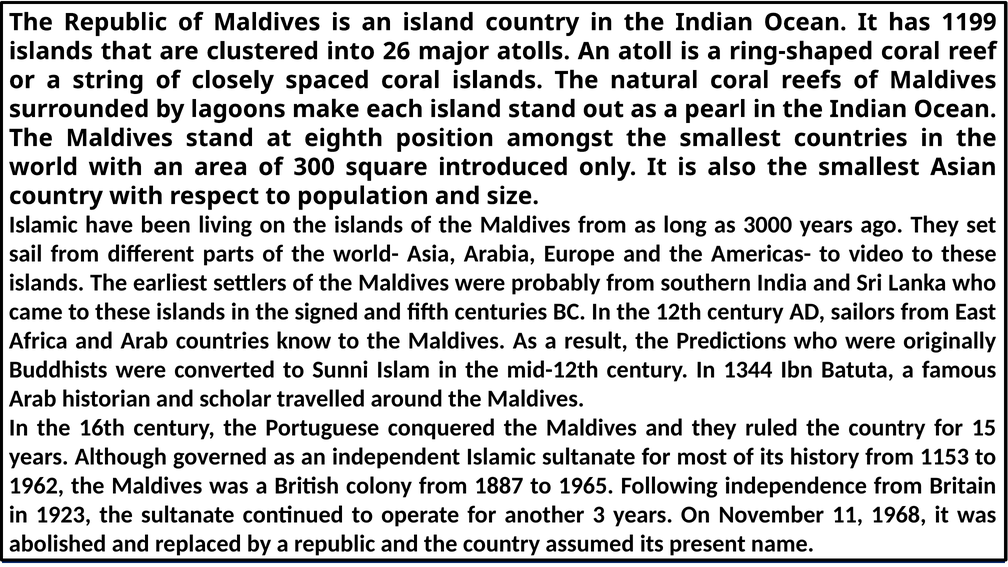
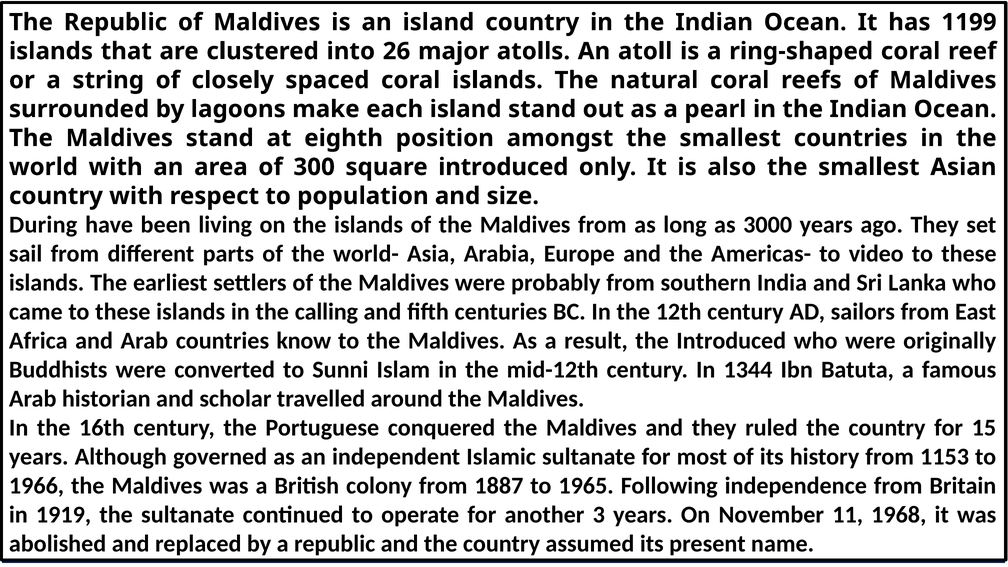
Islamic: Islamic -> During (43, 225)
signed: signed -> calling (326, 312)
the Predictions: Predictions -> Introduced (731, 341)
1962: 1962 -> 1966 (37, 486)
1923: 1923 -> 1919 (64, 515)
